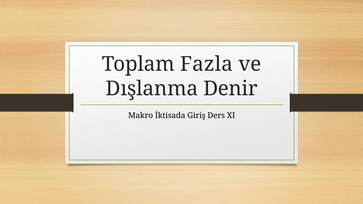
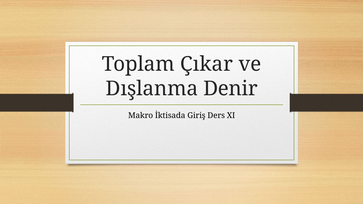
Fazla: Fazla -> Çıkar (207, 64)
